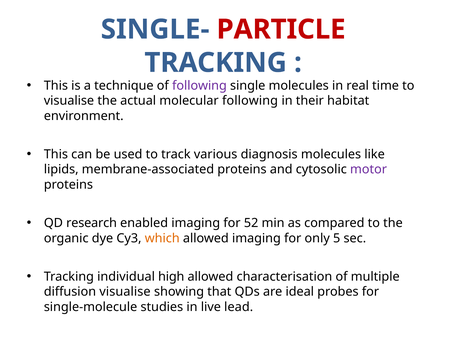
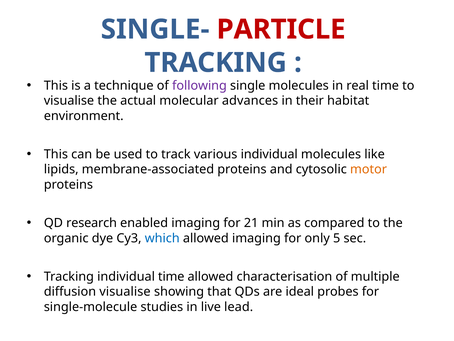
molecular following: following -> advances (250, 101)
various diagnosis: diagnosis -> individual (269, 154)
motor colour: purple -> orange (369, 169)
52: 52 -> 21 (251, 223)
which colour: orange -> blue (162, 238)
individual high: high -> time (171, 276)
